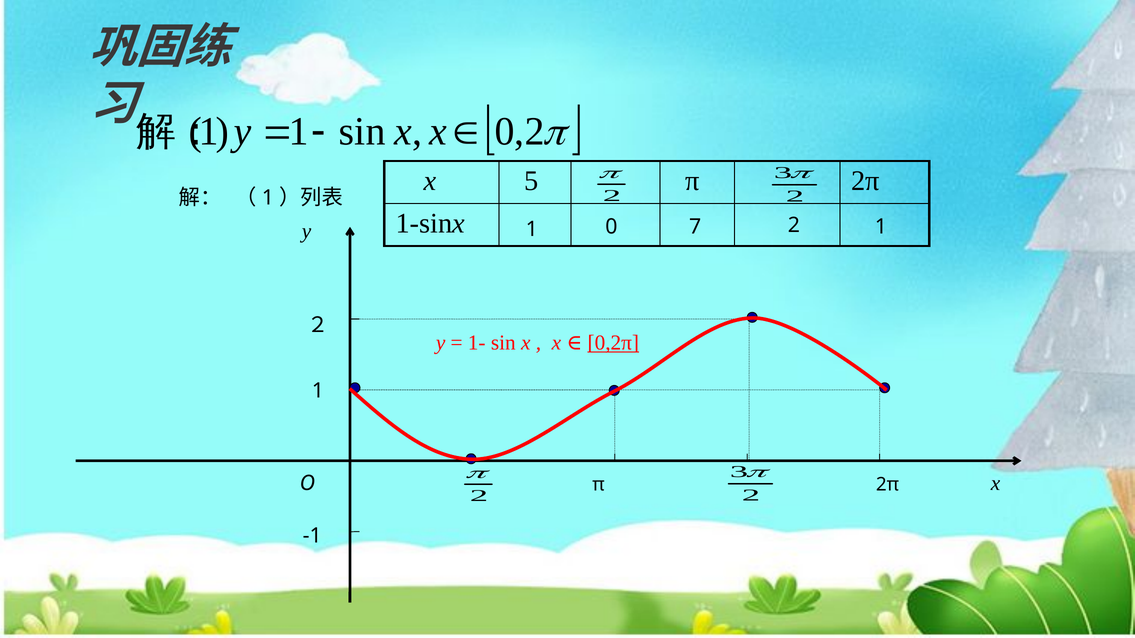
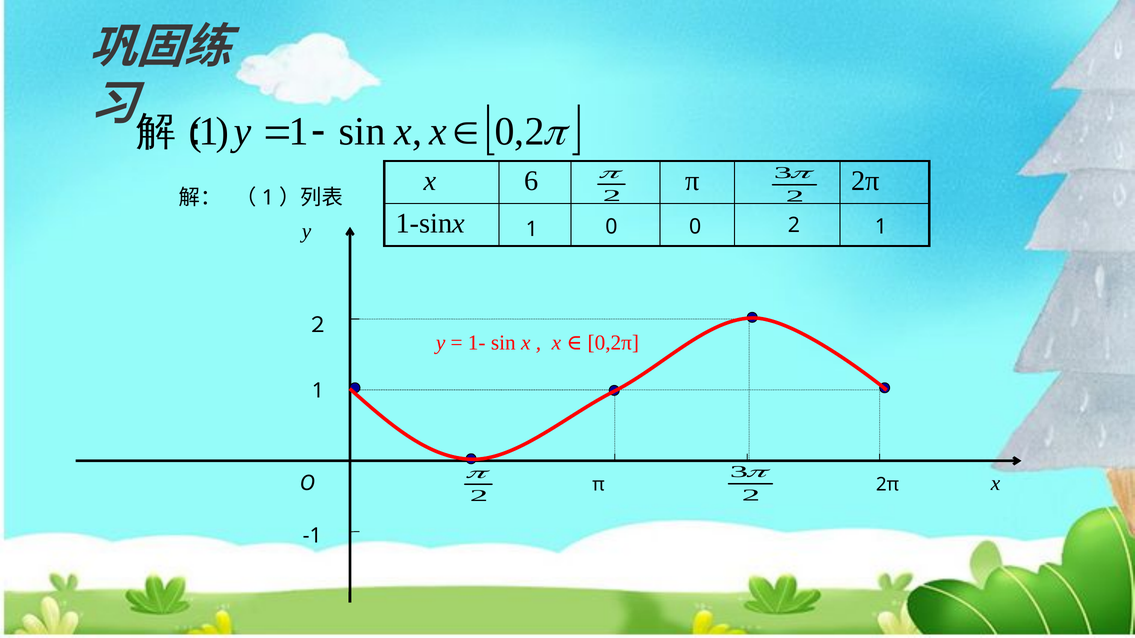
5: 5 -> 6 (532, 181)
0 7: 7 -> 0 (695, 227)
0,2π underline: present -> none (613, 343)
